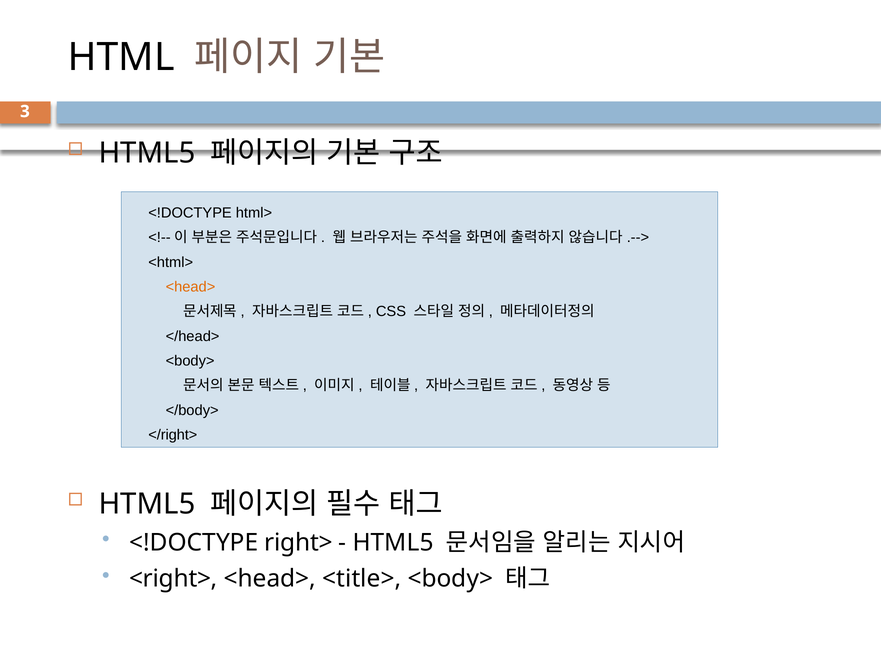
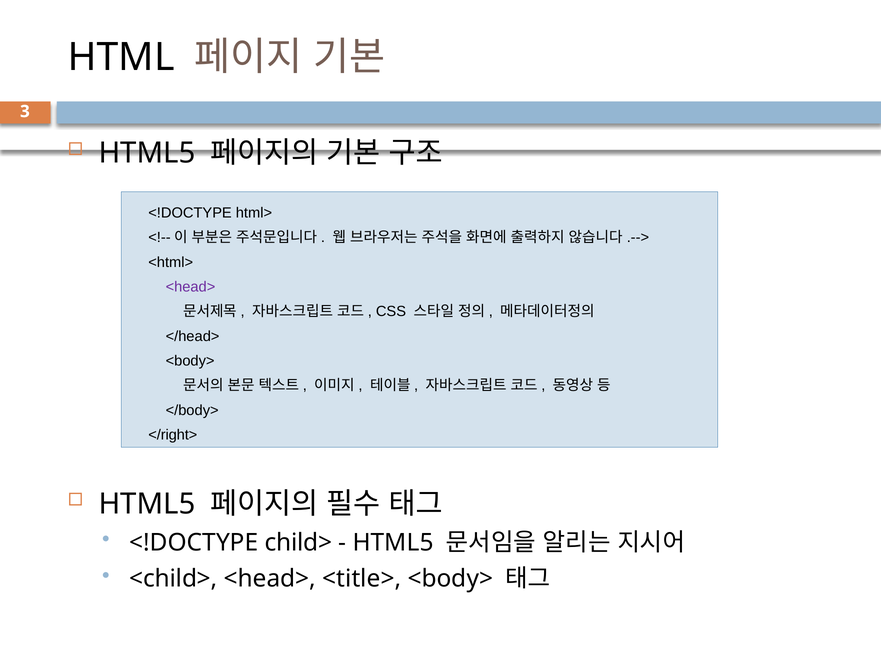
<head> colour: orange -> purple (190, 287)
right>: right> -> child> (299, 542)
<right>: <right> -> <child> (173, 579)
